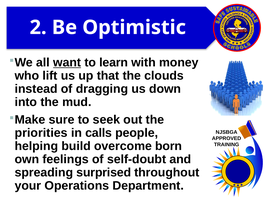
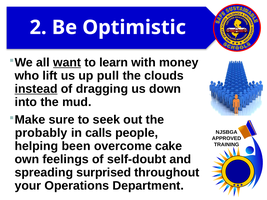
that: that -> pull (108, 76)
instead underline: none -> present (36, 89)
priorities: priorities -> probably (41, 133)
build: build -> been (76, 146)
born: born -> cake (169, 146)
